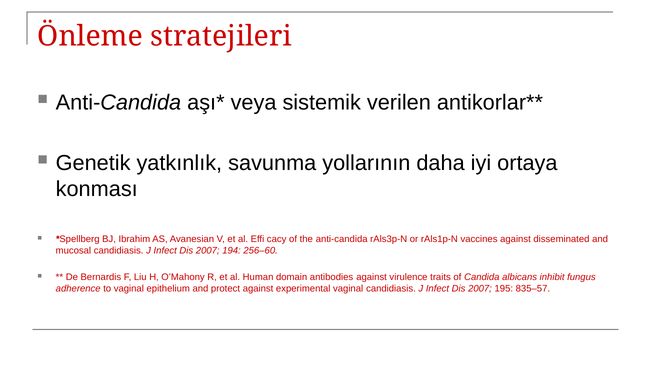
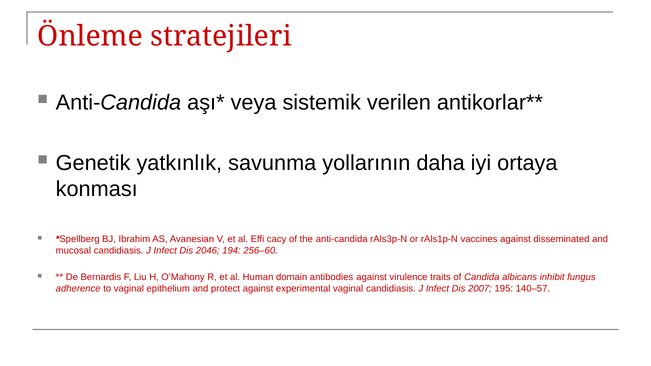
2007: 2007 -> 2046 (208, 251)
835–57: 835–57 -> 140–57 (533, 289)
